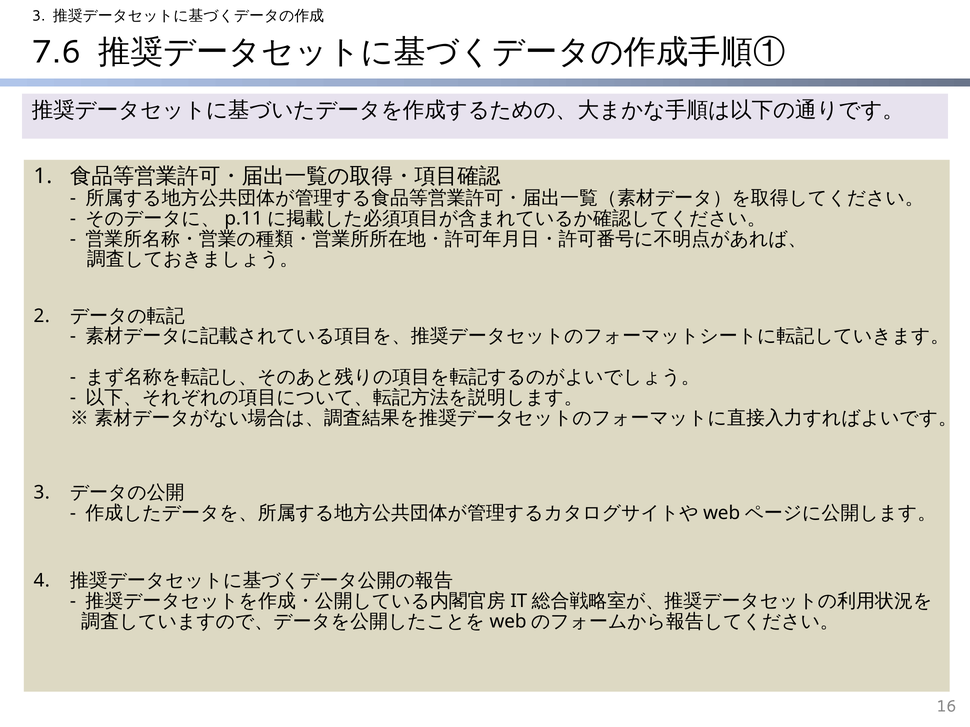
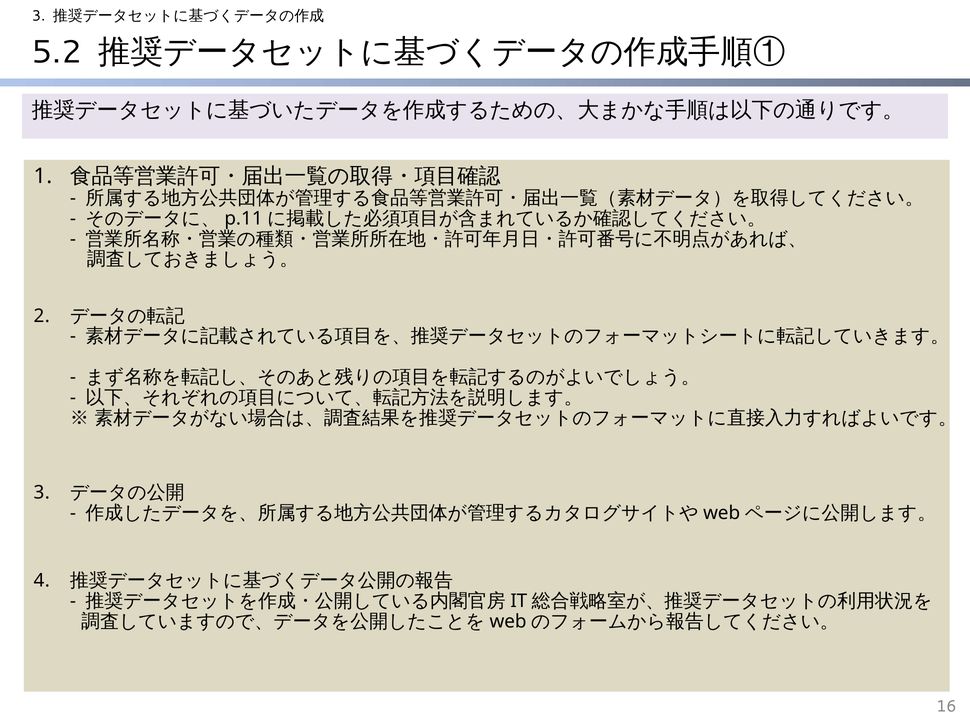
7.6: 7.6 -> 5.2 (57, 52)
